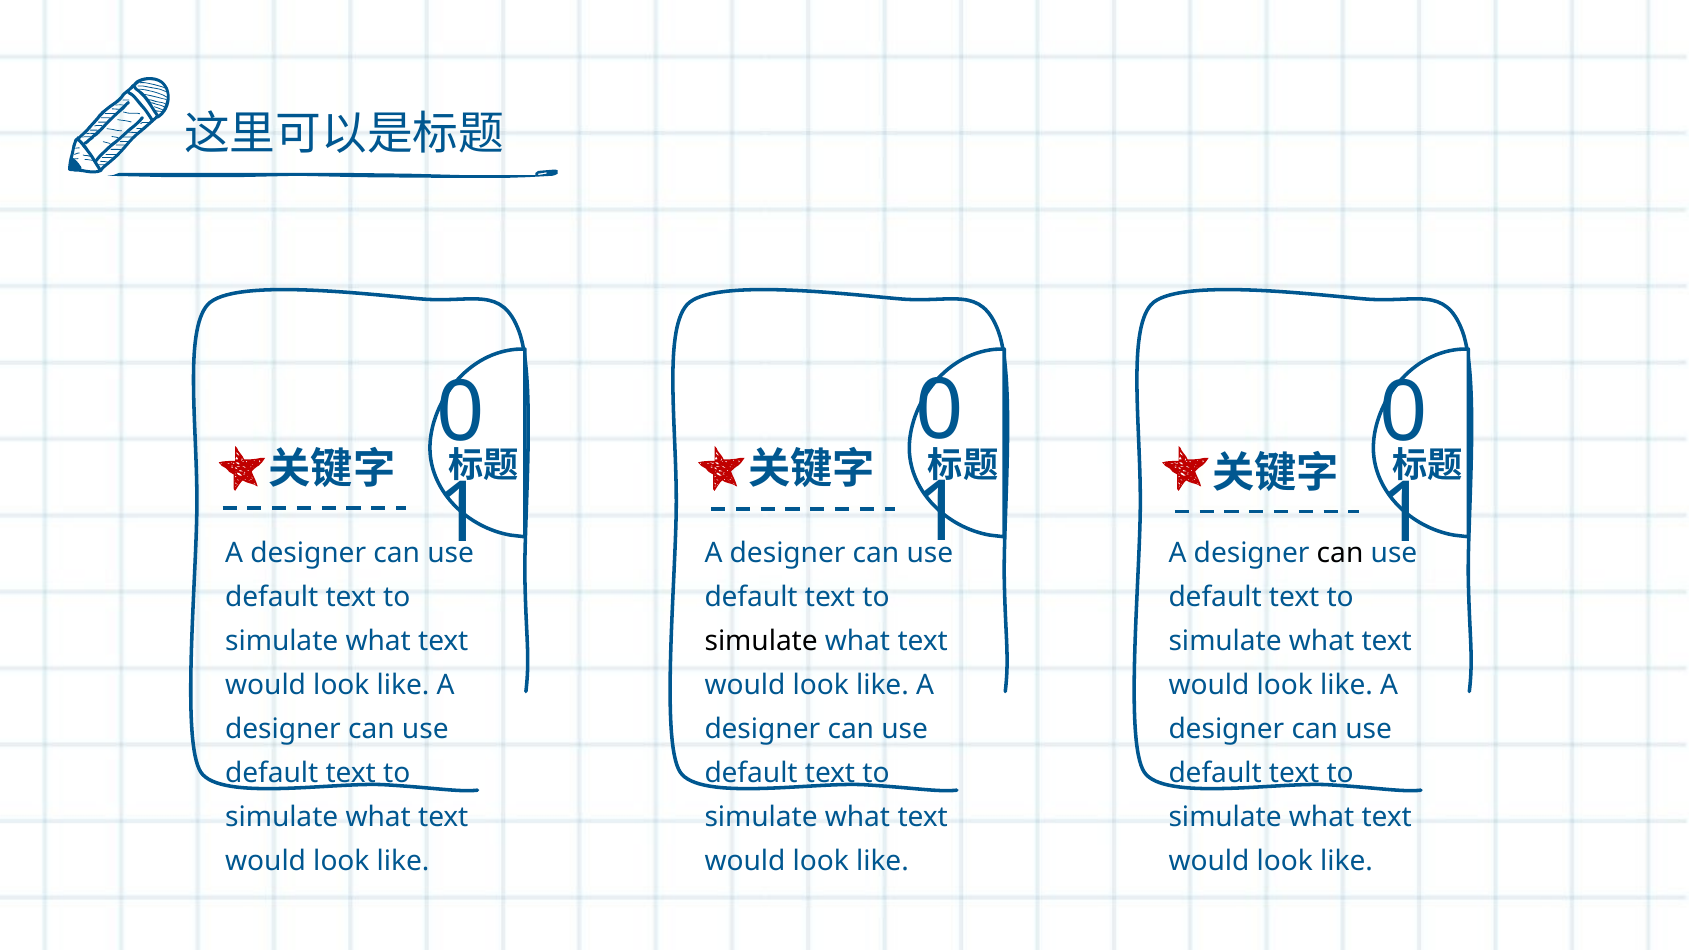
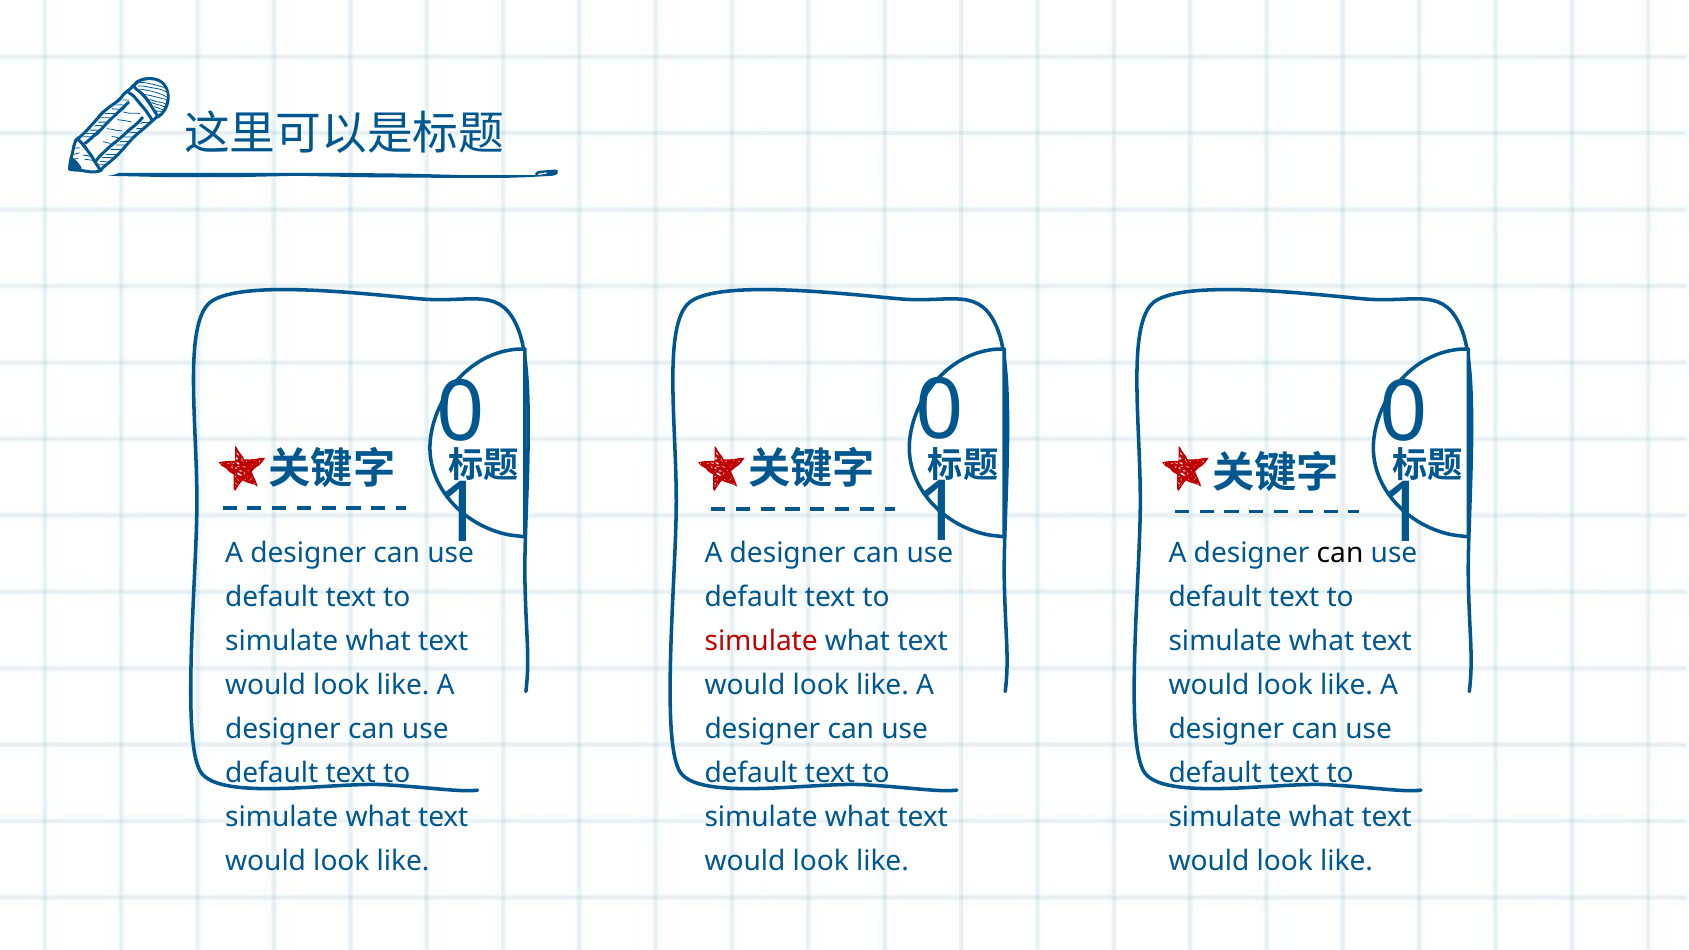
simulate colour: black -> red (761, 641)
